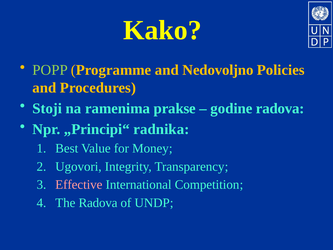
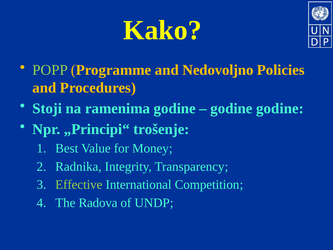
ramenima prakse: prakse -> godine (175, 108)
godine radova: radova -> godine (280, 108)
radnika: radnika -> trošenje (161, 129)
Ugovori: Ugovori -> Radnika (78, 166)
Effective colour: pink -> light green (79, 184)
